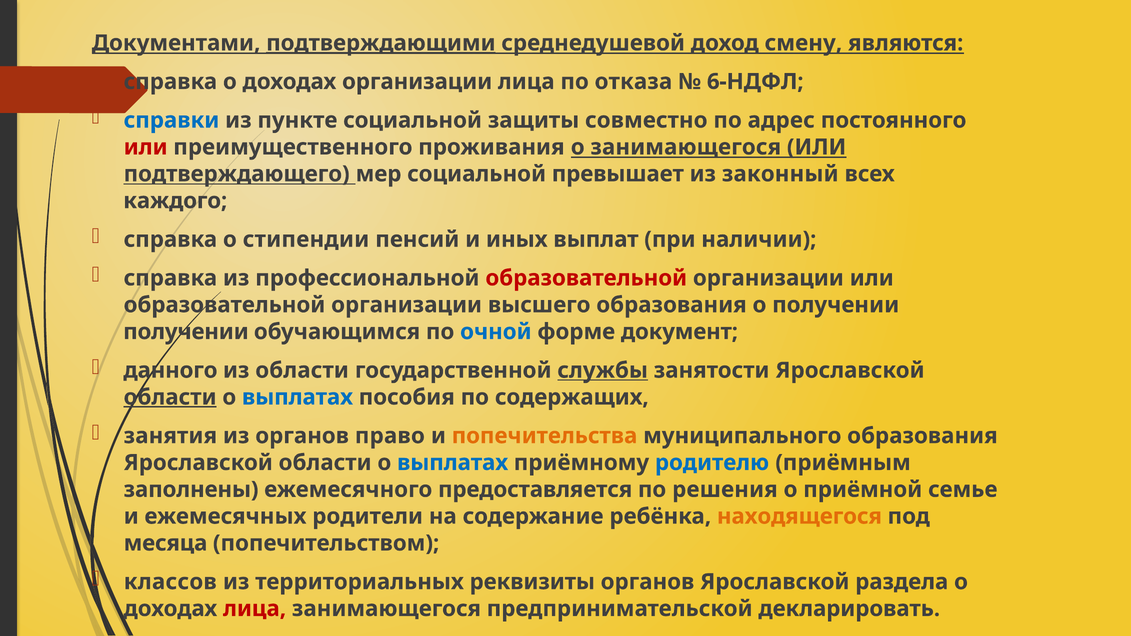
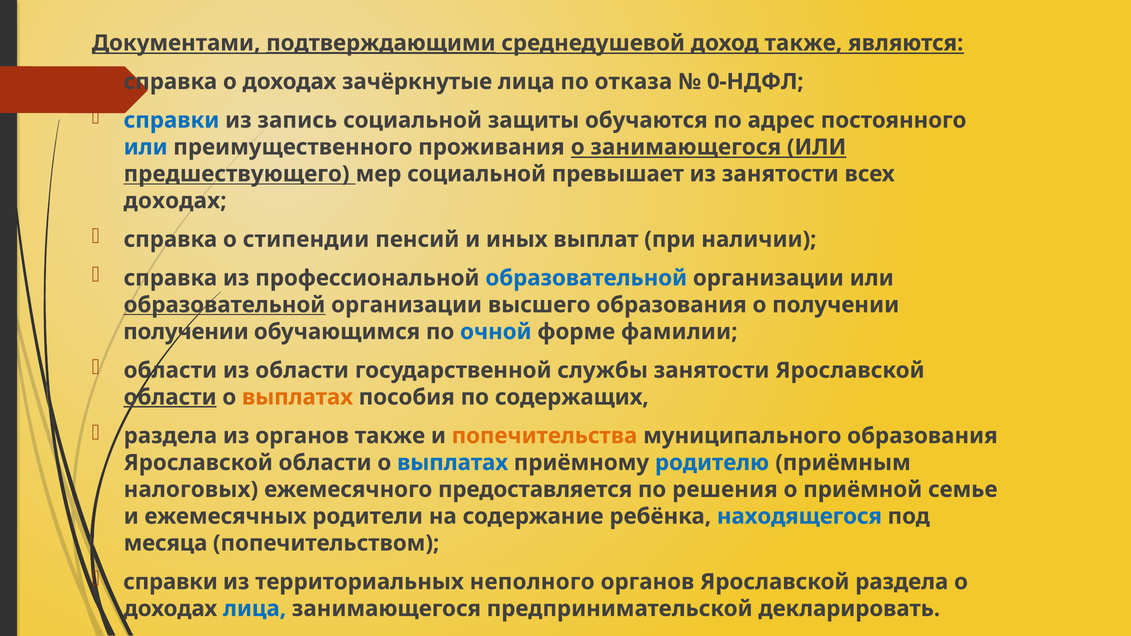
доход смену: смену -> также (803, 43)
доходах организации: организации -> зачёркнутые (417, 82)
6-НДФЛ: 6-НДФЛ -> 0-НДФЛ (755, 82)
пункте: пункте -> запись (297, 120)
совместно: совместно -> обучаются (646, 120)
или colour: red -> blue (146, 147)
подтверждающего: подтверждающего -> предшествующего (237, 174)
из законный: законный -> занятости (780, 174)
каждого: каждого -> доходах (175, 201)
образовательной colour: red -> blue (586, 278)
образовательной underline: none -> present (224, 305)
документ: документ -> фамилии (679, 332)
данного: данного -> области (170, 370)
службы underline: present -> none (603, 370)
выплатах colour: blue -> orange (297, 397)
занятия: занятия -> раздела (170, 436)
органов право: право -> также (390, 436)
заполнены: заполнены -> налоговых (191, 490)
находящегося colour: orange -> blue (799, 516)
классов: классов -> справки (171, 582)
реквизиты: реквизиты -> неполного (532, 582)
лица colour: red -> blue (255, 609)
